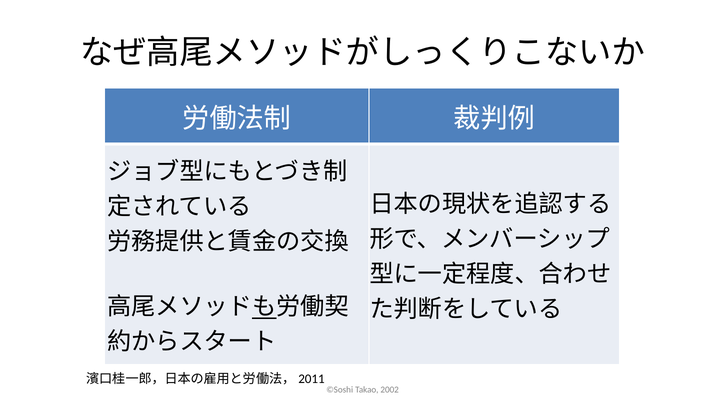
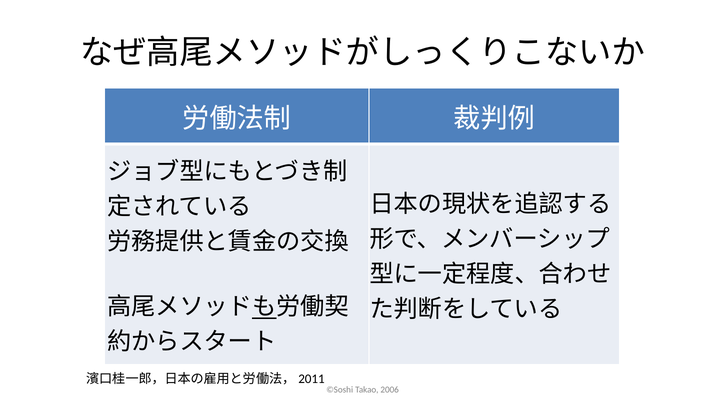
2002: 2002 -> 2006 (390, 389)
